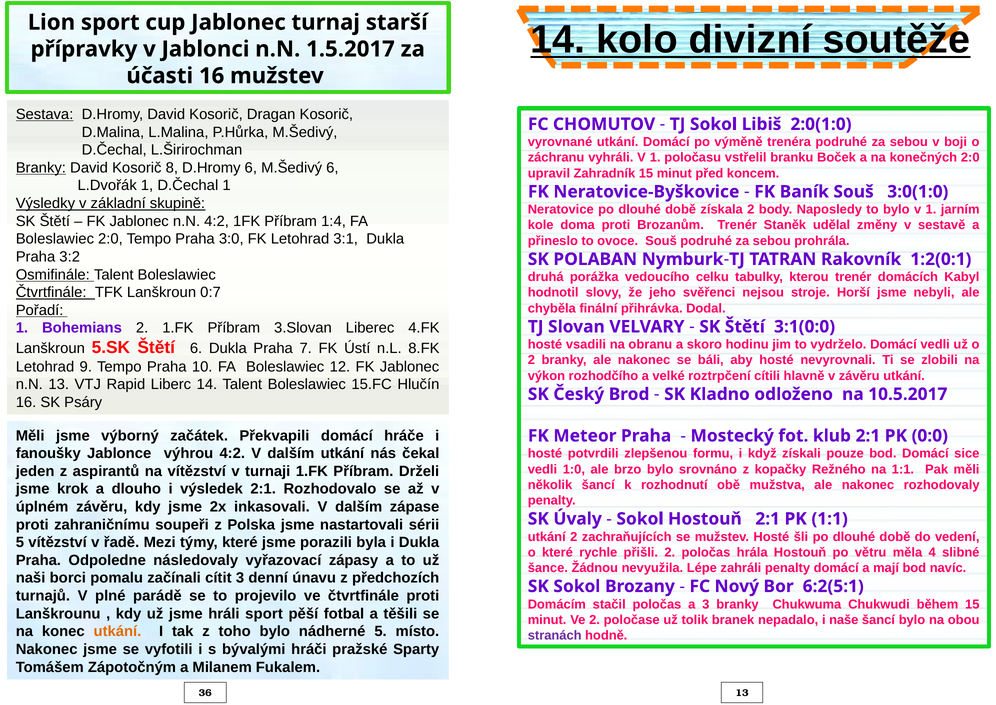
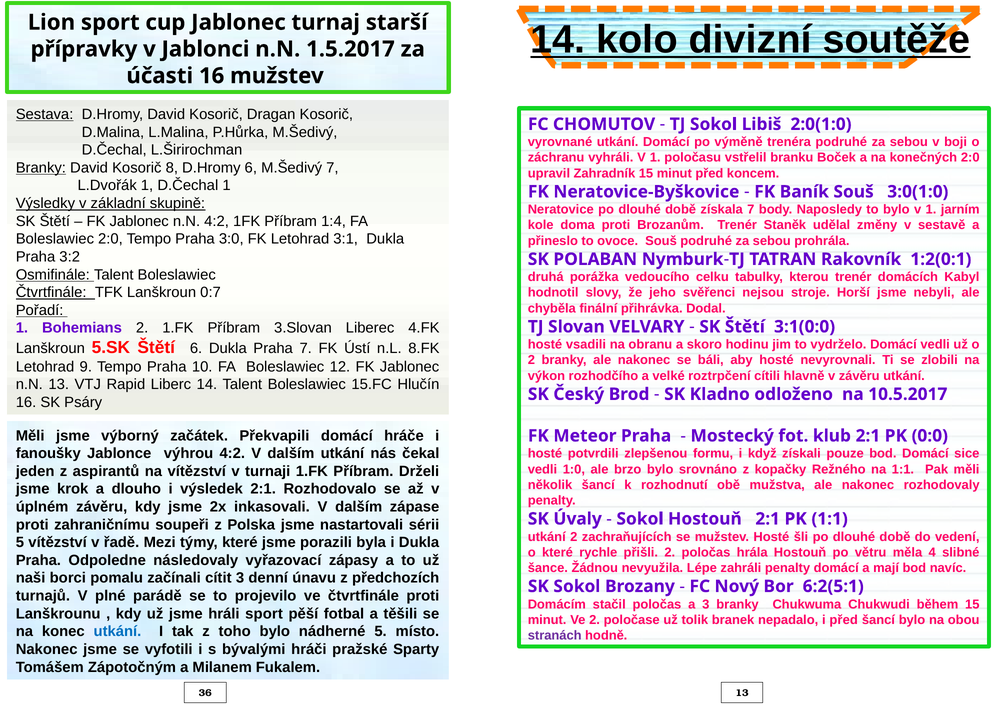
M.Šedivý 6: 6 -> 7 (332, 168)
získala 2: 2 -> 7 (751, 210)
i naše: naše -> před (844, 620)
utkání colour: orange -> blue (117, 632)
